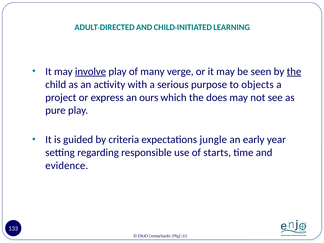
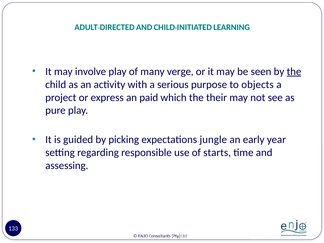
involve underline: present -> none (91, 72)
ours: ours -> paid (149, 97)
does: does -> their (217, 97)
criteria: criteria -> picking (124, 140)
evidence: evidence -> assessing (67, 166)
